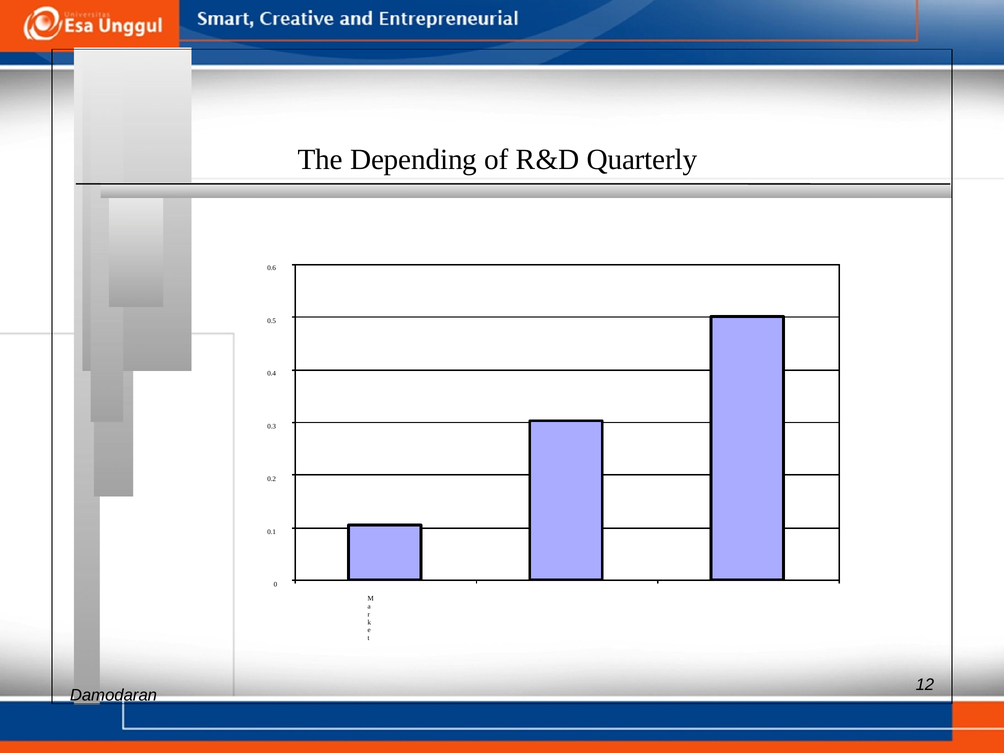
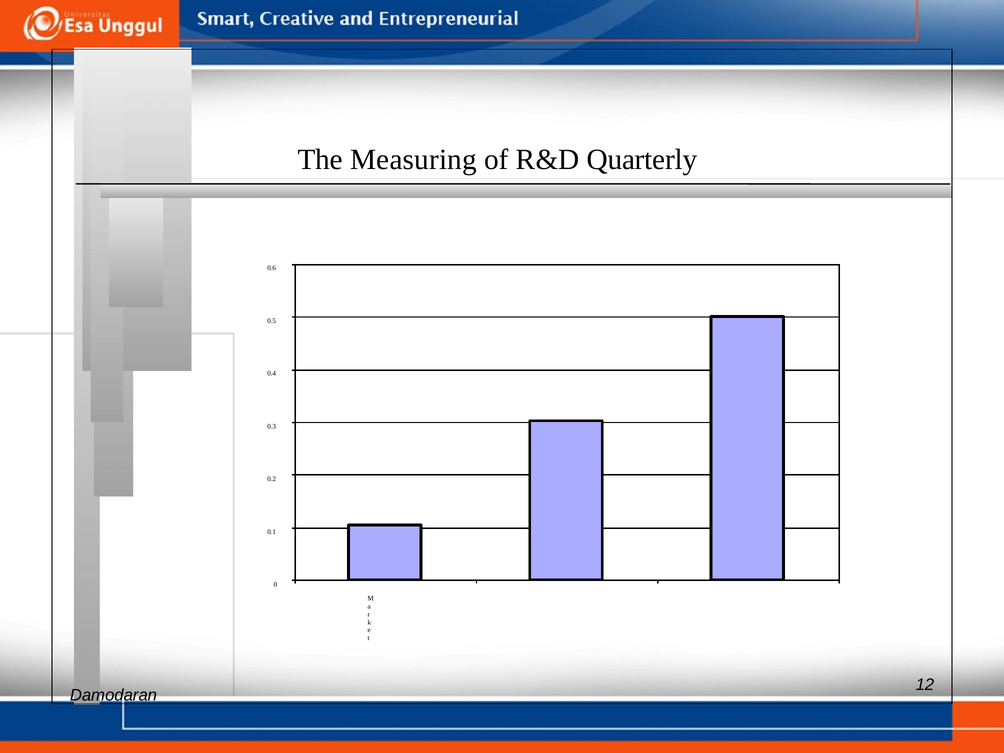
Depending: Depending -> Measuring (413, 160)
